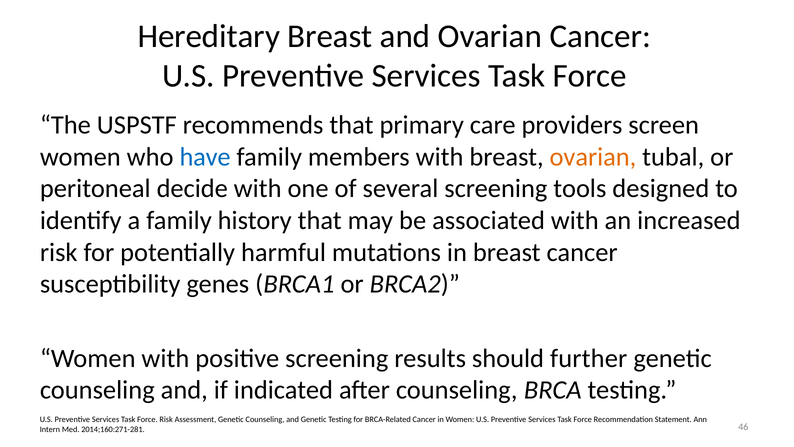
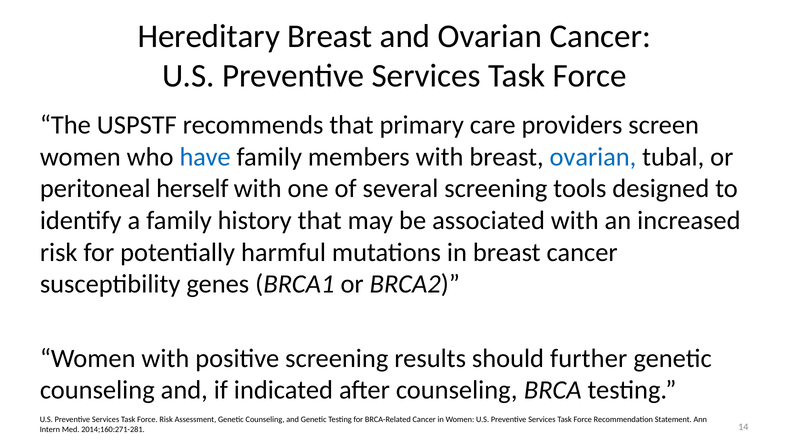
ovarian colour: orange -> blue (593, 157)
decide: decide -> herself (192, 189)
46: 46 -> 14 (743, 426)
